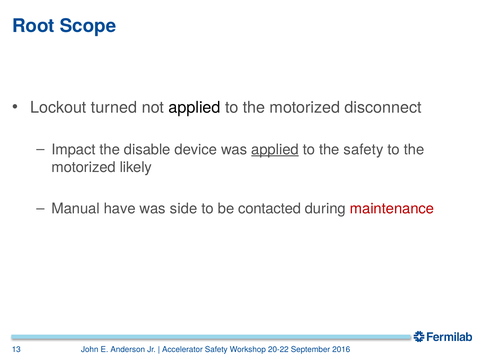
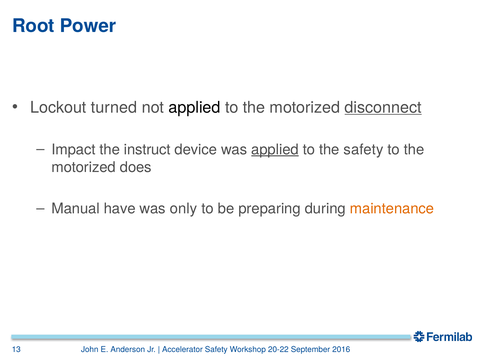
Scope: Scope -> Power (88, 26)
disconnect underline: none -> present (383, 107)
disable: disable -> instruct (147, 150)
likely: likely -> does (136, 167)
side: side -> only (184, 209)
contacted: contacted -> preparing (270, 209)
maintenance colour: red -> orange (392, 209)
